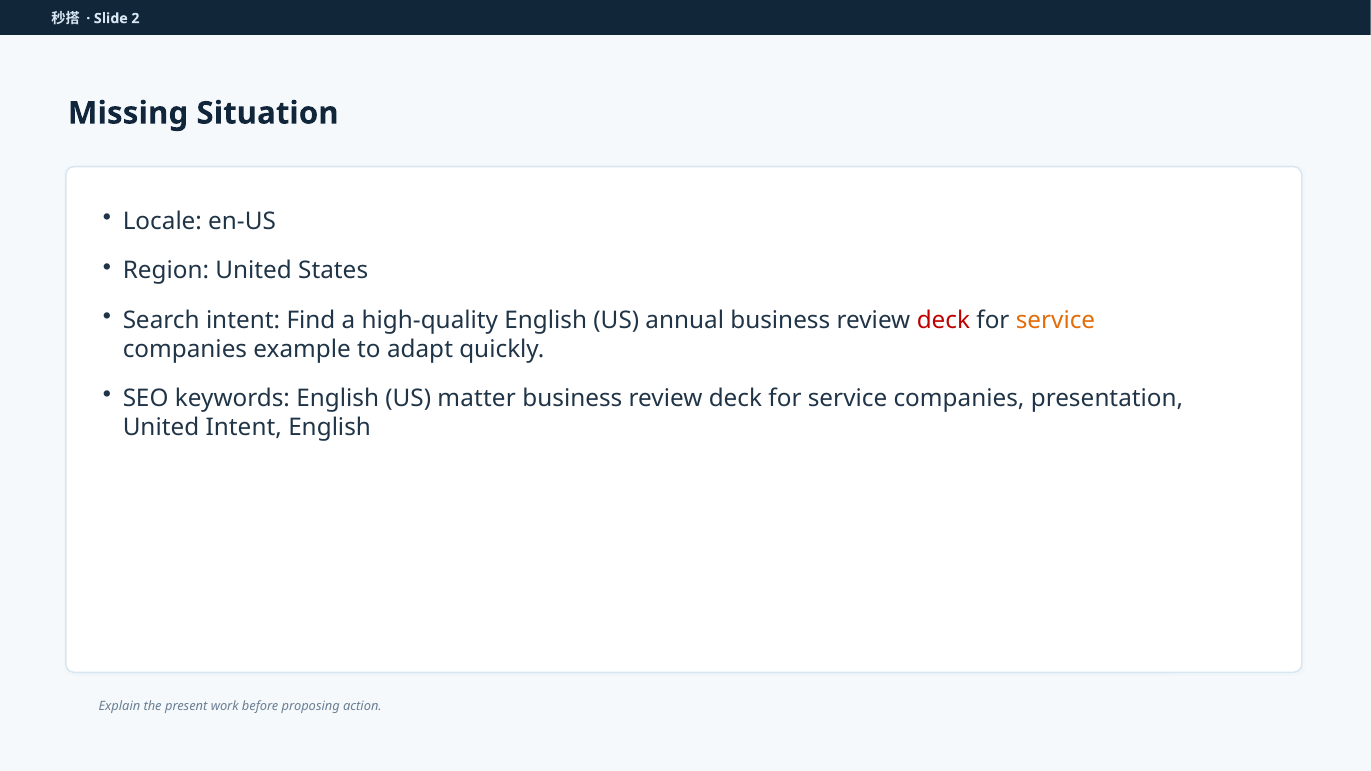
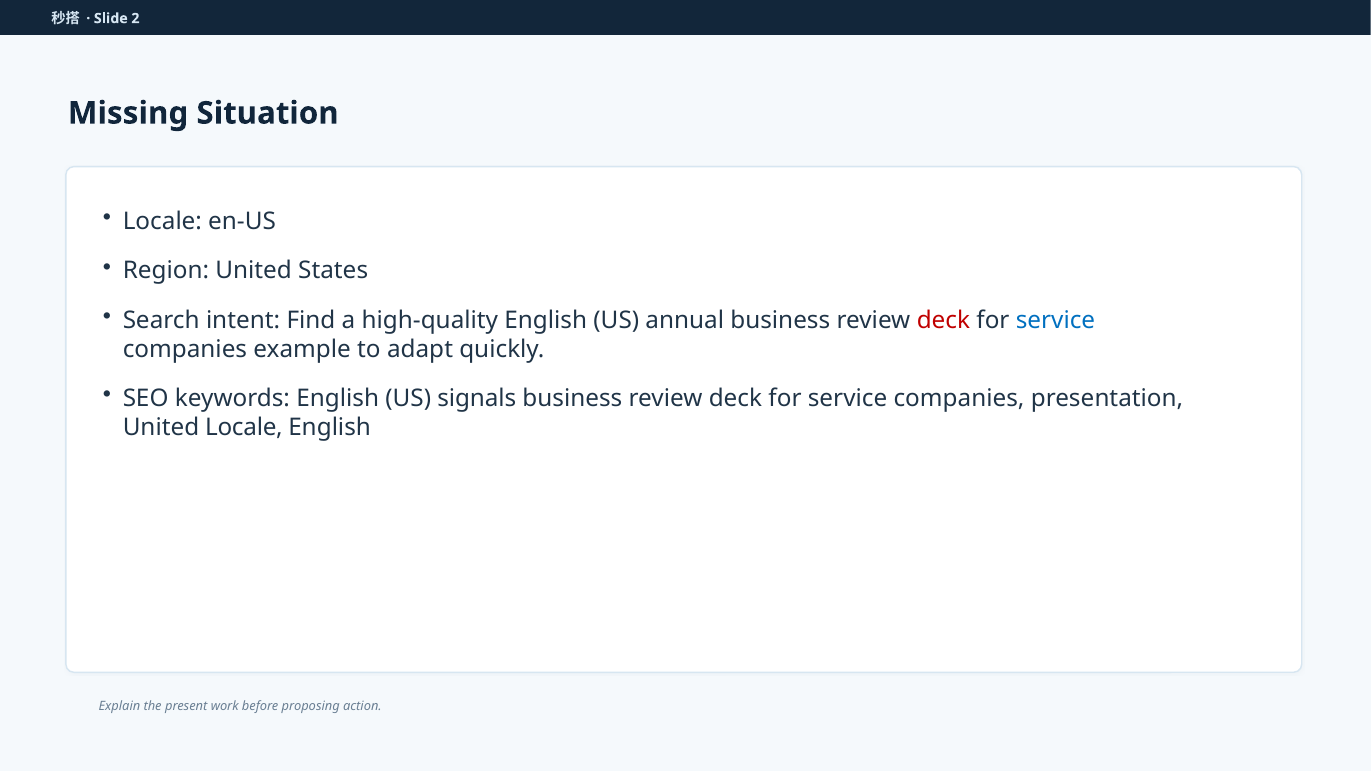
service colour: orange -> blue (1055, 320)
matter: matter -> signals (477, 398)
United Intent: Intent -> Locale (244, 428)
